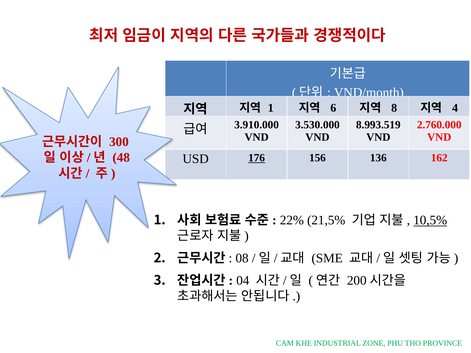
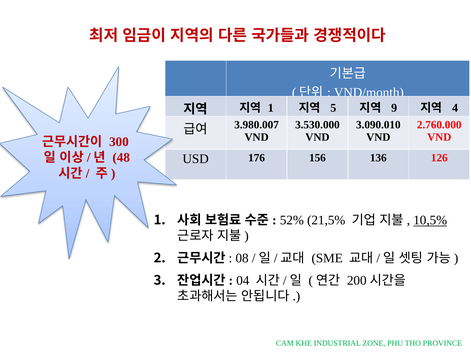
6: 6 -> 5 (333, 108)
8: 8 -> 9 (394, 108)
8.993.519: 8.993.519 -> 3.090.010 (378, 125)
3.910.000: 3.910.000 -> 3.980.007 (257, 125)
176 underline: present -> none (257, 158)
162: 162 -> 126 (439, 158)
22%: 22% -> 52% (292, 220)
